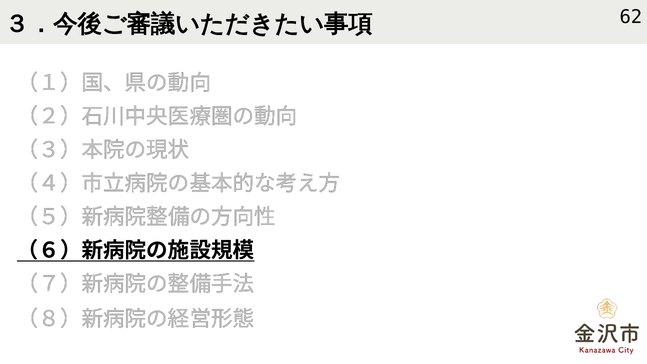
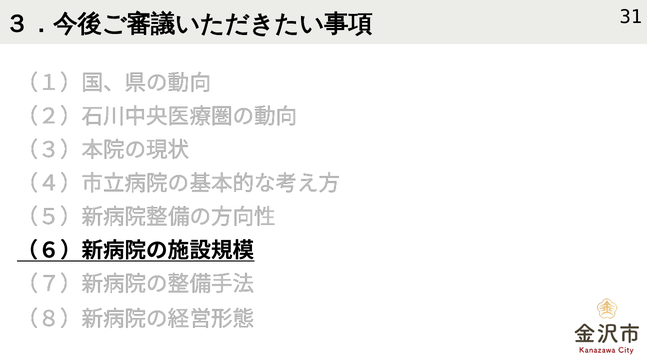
62: 62 -> 31 (631, 17)
